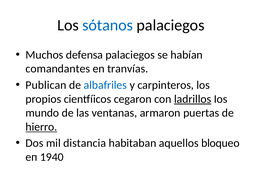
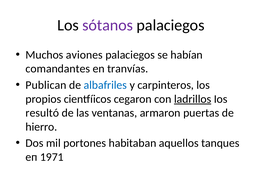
sótanos colour: blue -> purple (108, 25)
defensa: defensa -> aviones (84, 55)
mundo: mundo -> resultó (42, 113)
hierro underline: present -> none (41, 127)
distancia: distancia -> portones (85, 143)
bloqueo: bloqueo -> tanques (220, 143)
1940: 1940 -> 1971 (52, 157)
